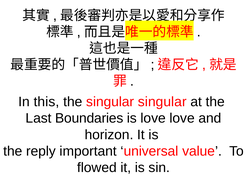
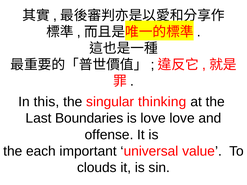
singular singular: singular -> thinking (162, 102)
horizon: horizon -> offense (109, 135)
reply: reply -> each (41, 151)
flowed: flowed -> clouds (97, 168)
